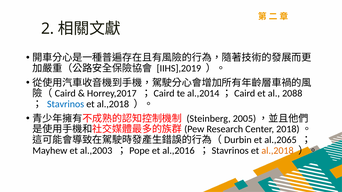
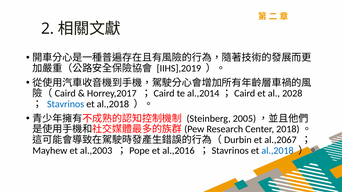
2088: 2088 -> 2028 (292, 94)
al.,2065: al.,2065 -> al.,2067 (281, 140)
al.,2018 colour: orange -> blue (277, 151)
